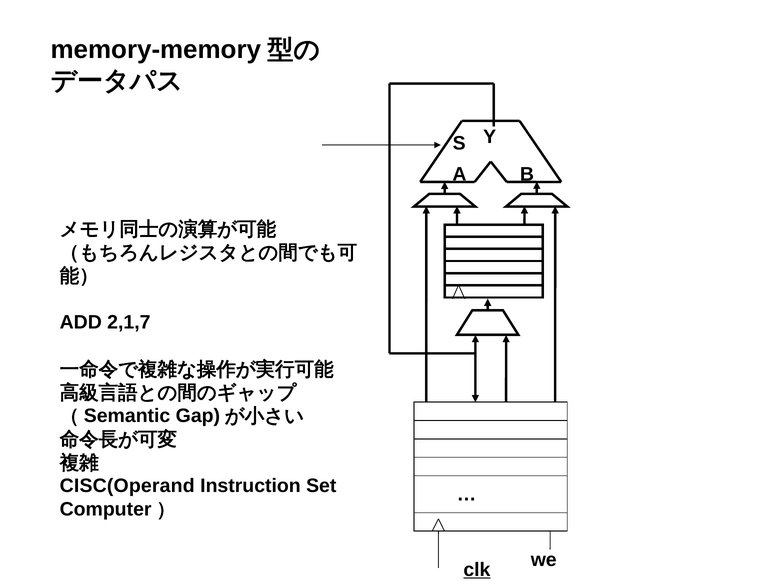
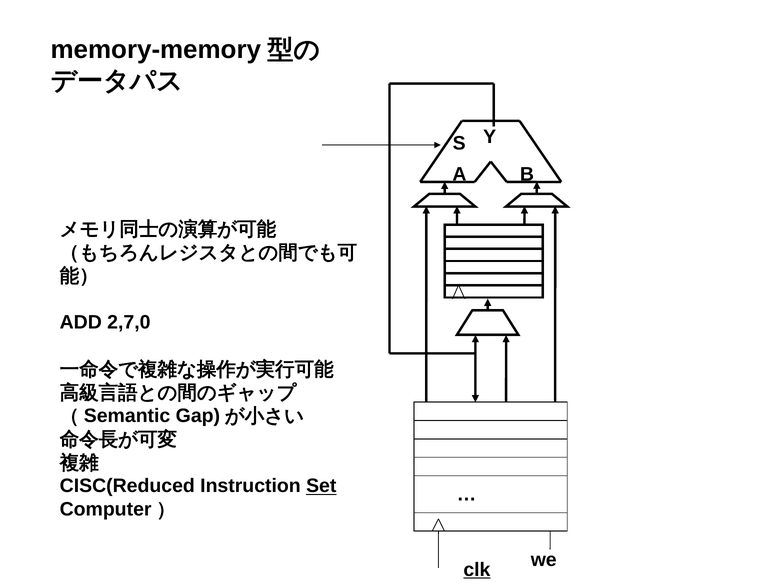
2,1,7: 2,1,7 -> 2,7,0 (129, 323)
CISC(Operand: CISC(Operand -> CISC(Reduced (127, 486)
Set underline: none -> present (321, 486)
